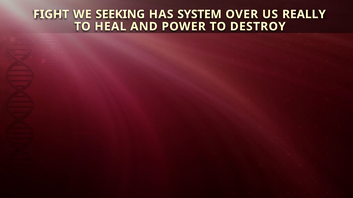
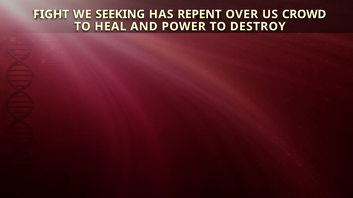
SYSTEM: SYSTEM -> REPENT (199, 14)
REALLY: REALLY -> CROWD (304, 14)
